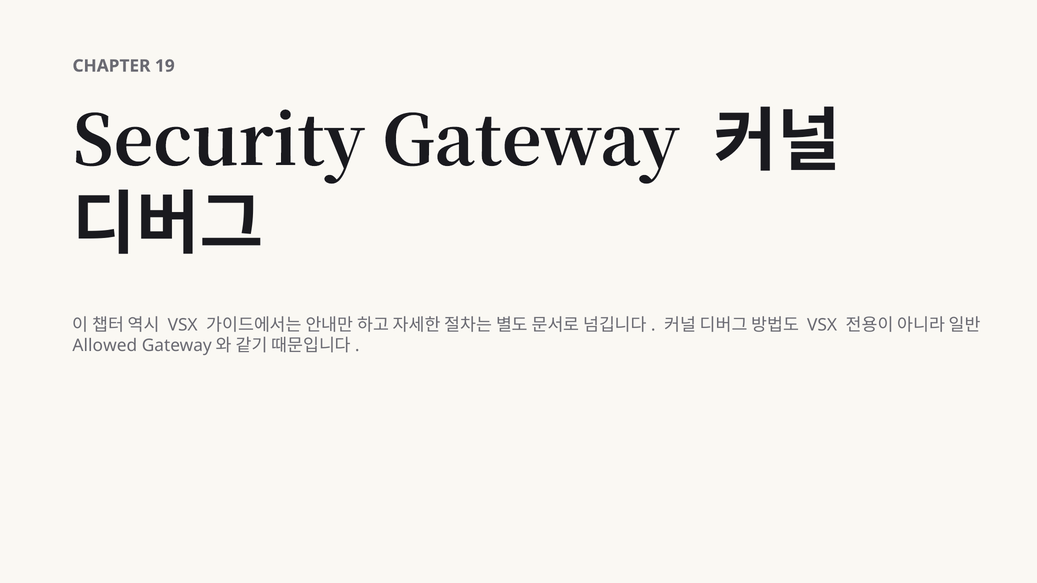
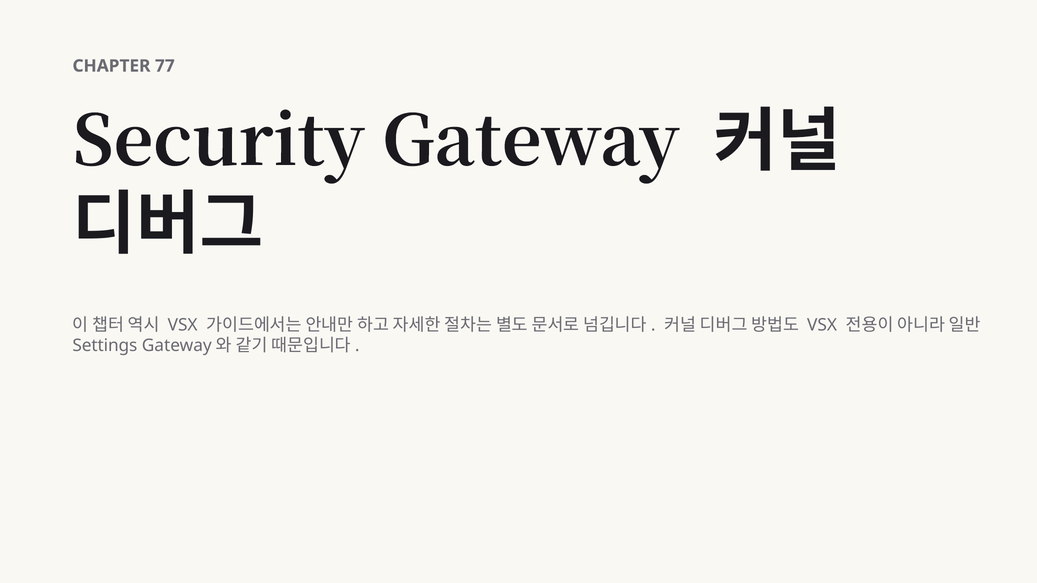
19: 19 -> 77 (165, 66)
Allowed: Allowed -> Settings (105, 346)
